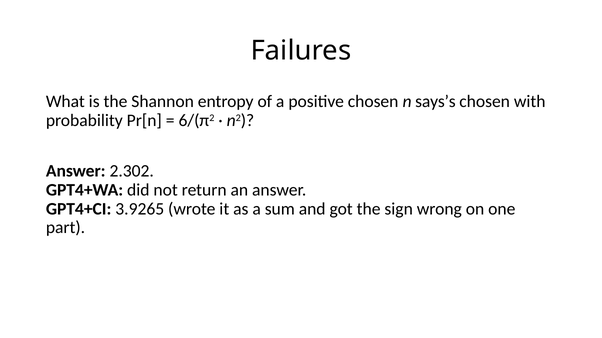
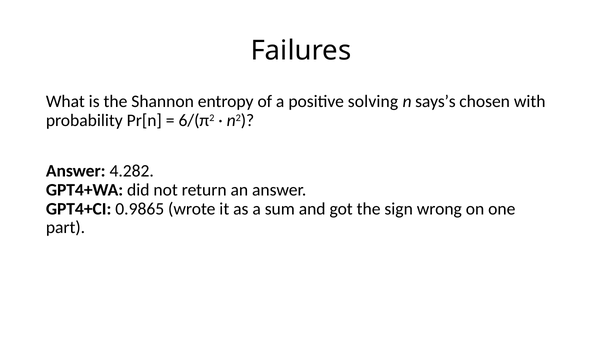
positive chosen: chosen -> solving (373, 102)
2.302: 2.302 -> 4.282 (132, 171)
3.9265: 3.9265 -> 0.9865 (140, 209)
